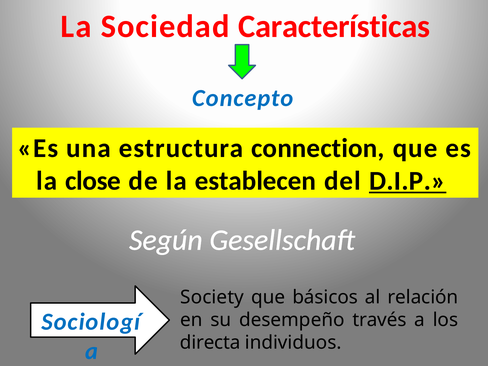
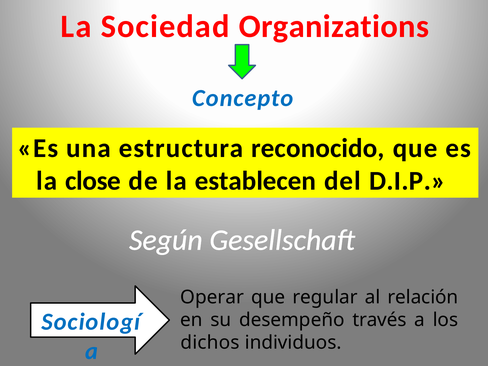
Características: Características -> Organizations (334, 27)
connection: connection -> reconocido (318, 148)
D.I.P underline: present -> none (407, 181)
Society: Society -> Operar (212, 297)
básicos: básicos -> regular (325, 297)
directa: directa -> dichos (210, 343)
